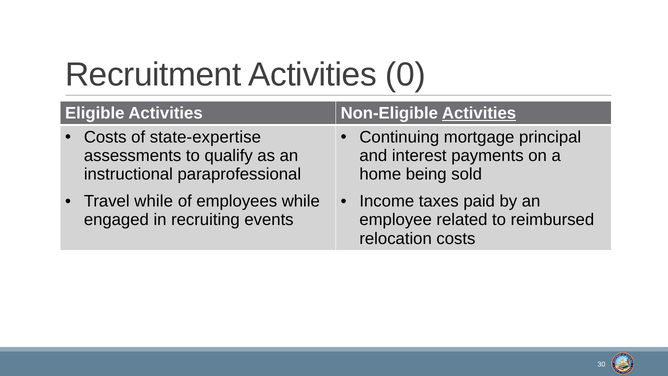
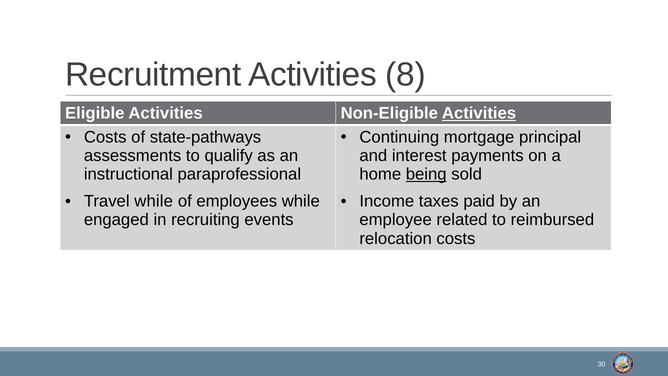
0: 0 -> 8 (406, 75)
state-expertise: state-expertise -> state-pathways (205, 137)
being underline: none -> present (426, 174)
